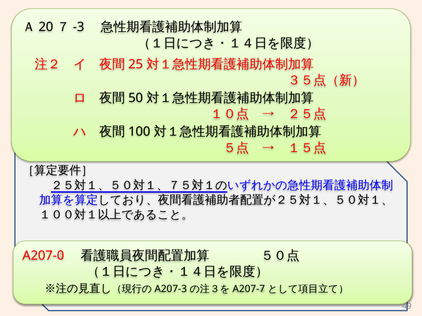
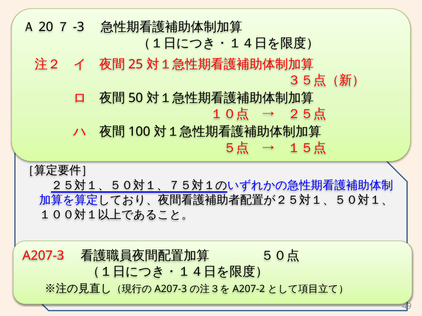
A207-0: A207-0 -> A207-3 (43, 256)
A207-7: A207-7 -> A207-2 (249, 289)
